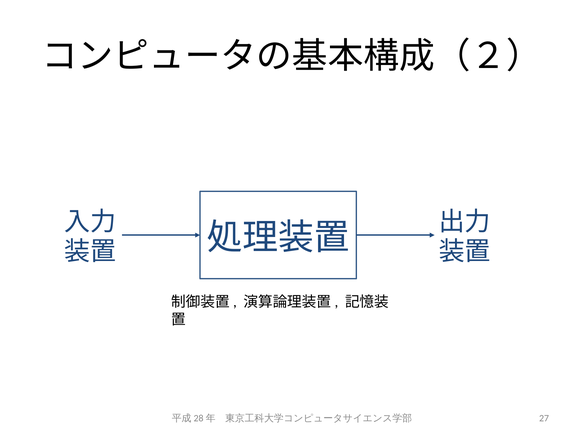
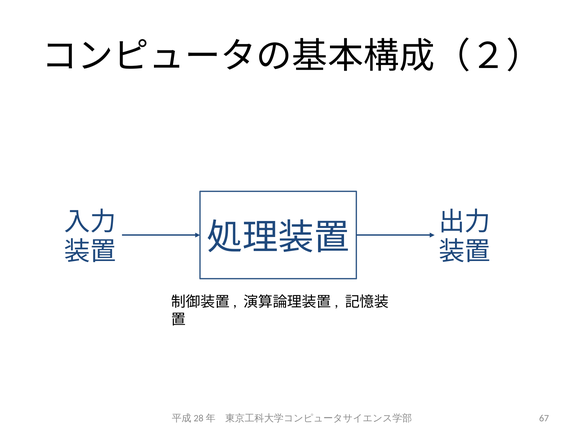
27: 27 -> 67 (544, 418)
